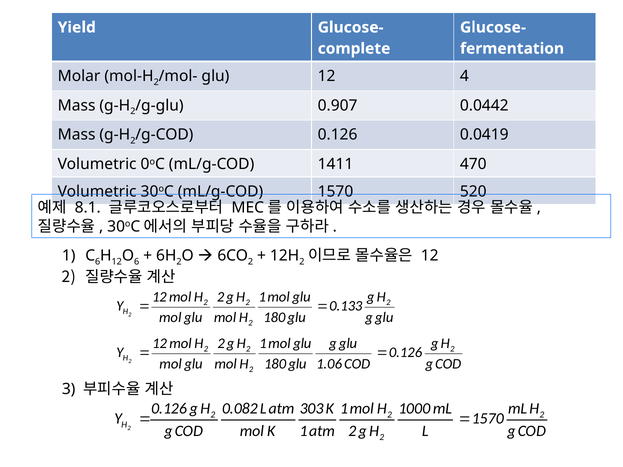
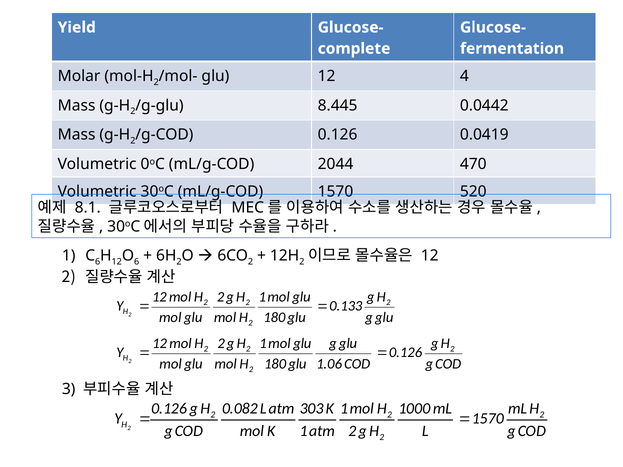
0.907: 0.907 -> 8.445 (338, 105)
1411: 1411 -> 2044 (336, 164)
